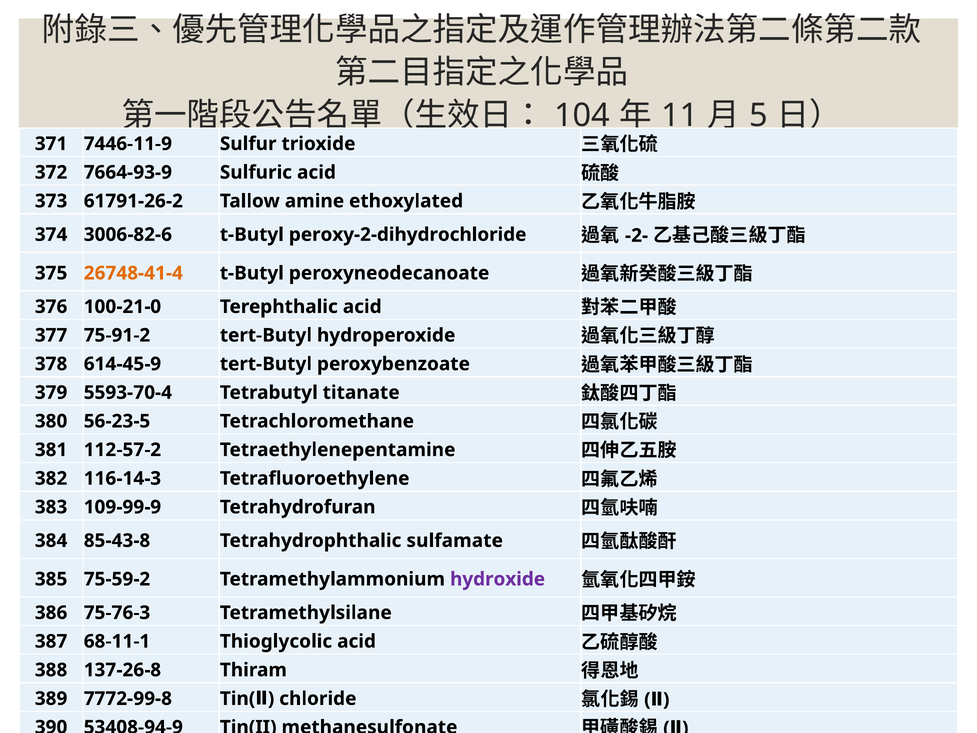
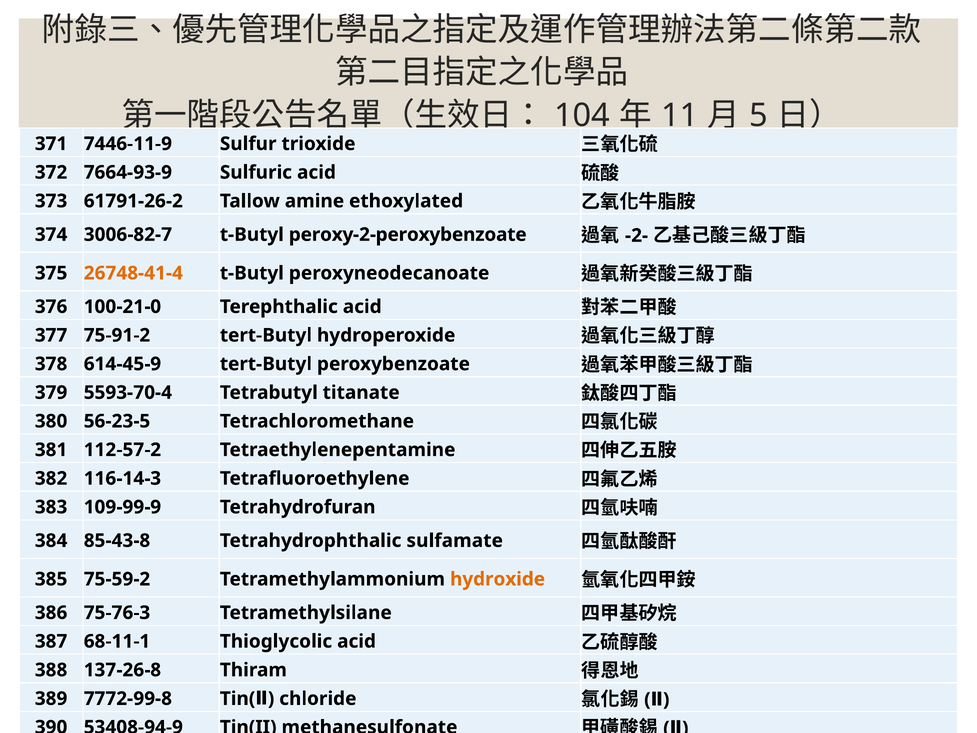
3006-82-6: 3006-82-6 -> 3006-82-7 (128, 235)
peroxy-2-dihydrochloride: peroxy-2-dihydrochloride -> peroxy-2-peroxybenzoate (408, 235)
hydroxide colour: purple -> orange (498, 579)
